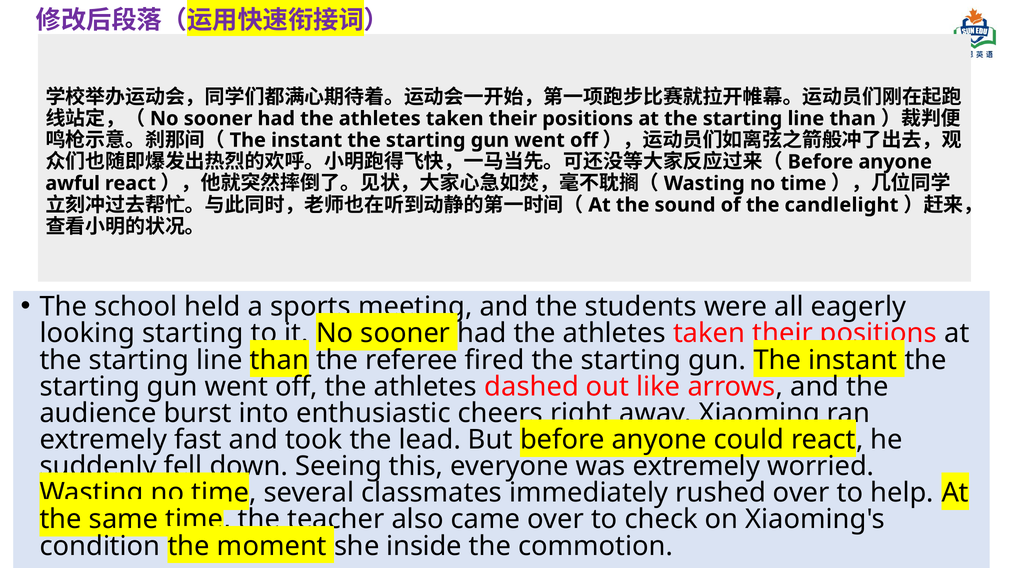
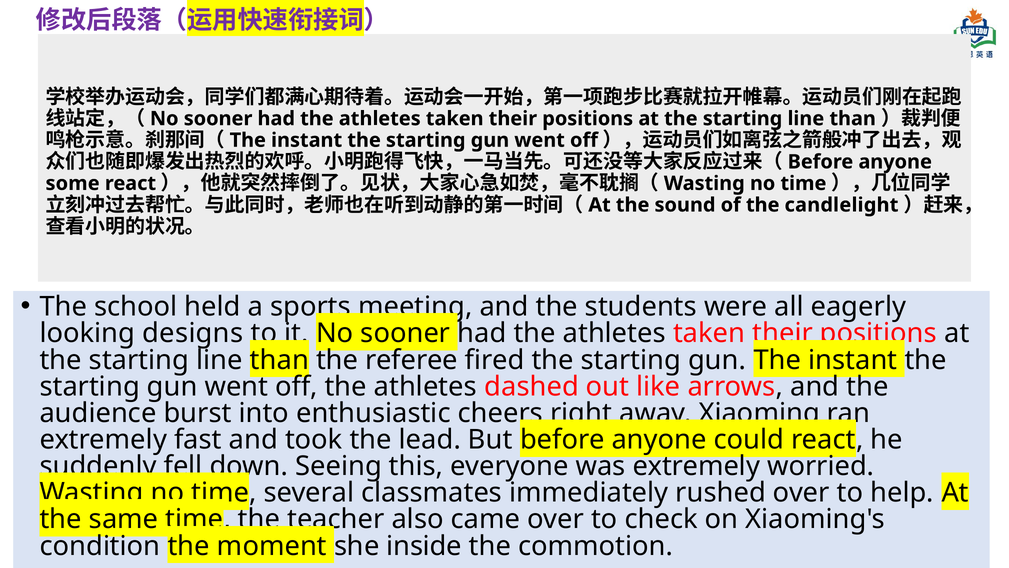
awful: awful -> some (73, 183)
looking starting: starting -> designs (193, 333)
